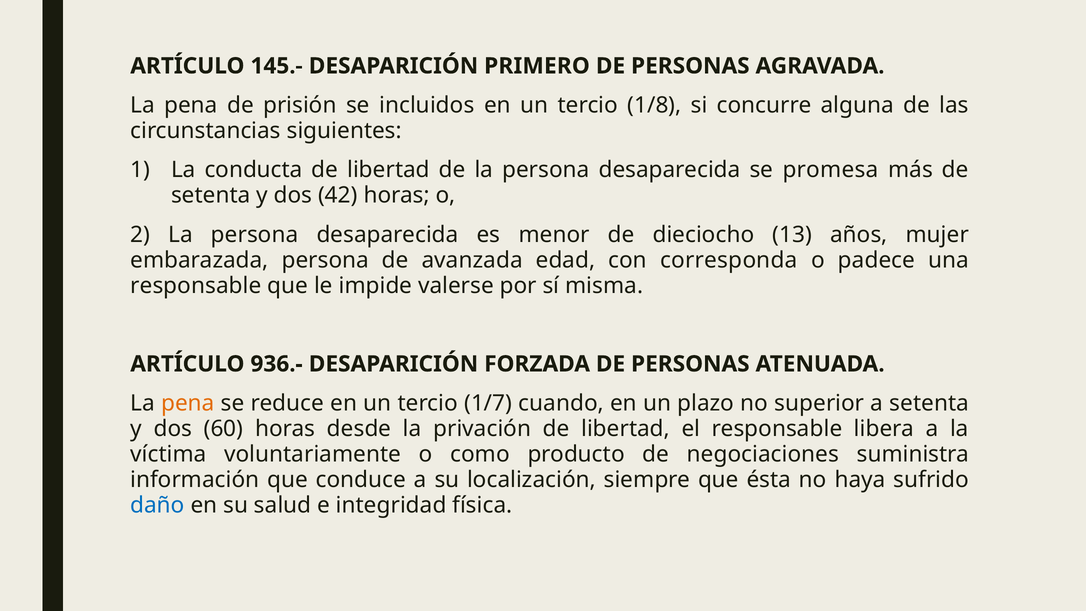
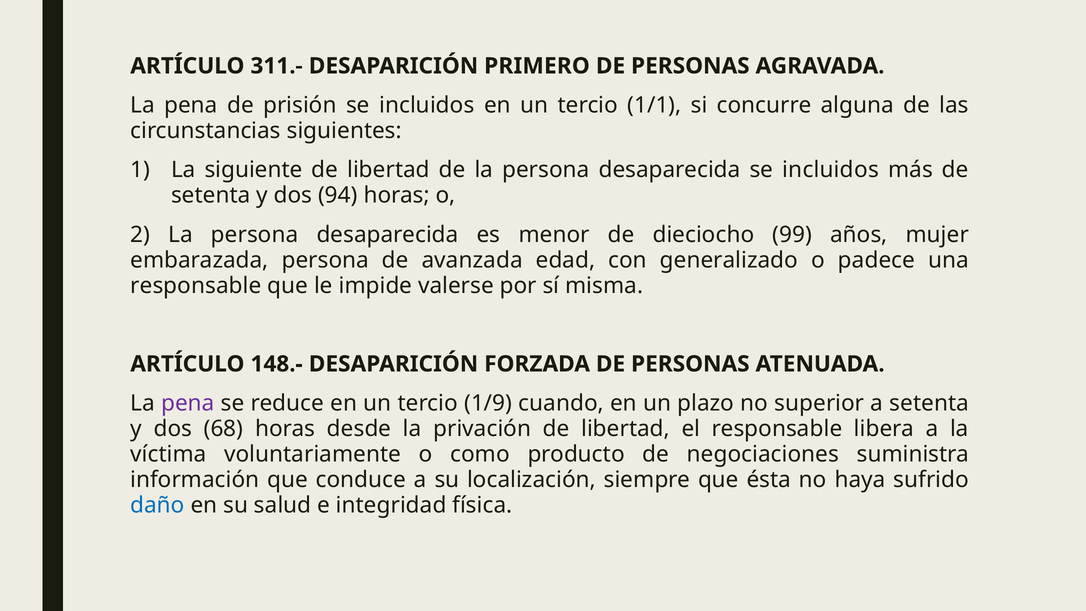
145.-: 145.- -> 311.- (277, 66)
1/8: 1/8 -> 1/1 (654, 105)
conducta: conducta -> siguiente (254, 170)
desaparecida se promesa: promesa -> incluidos (831, 170)
42: 42 -> 94 (338, 195)
13: 13 -> 99 (792, 235)
corresponda: corresponda -> generalizado (729, 260)
936.-: 936.- -> 148.- (277, 364)
pena colour: orange -> purple (188, 403)
1/7: 1/7 -> 1/9 (488, 403)
60: 60 -> 68 (223, 429)
